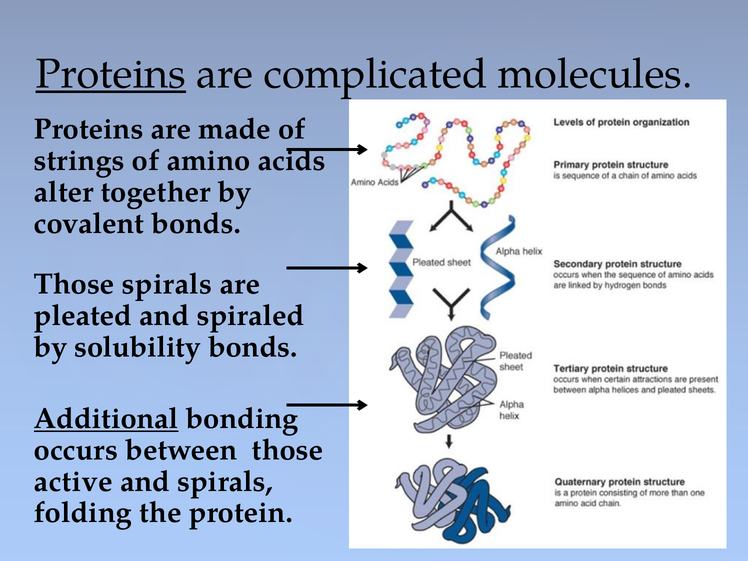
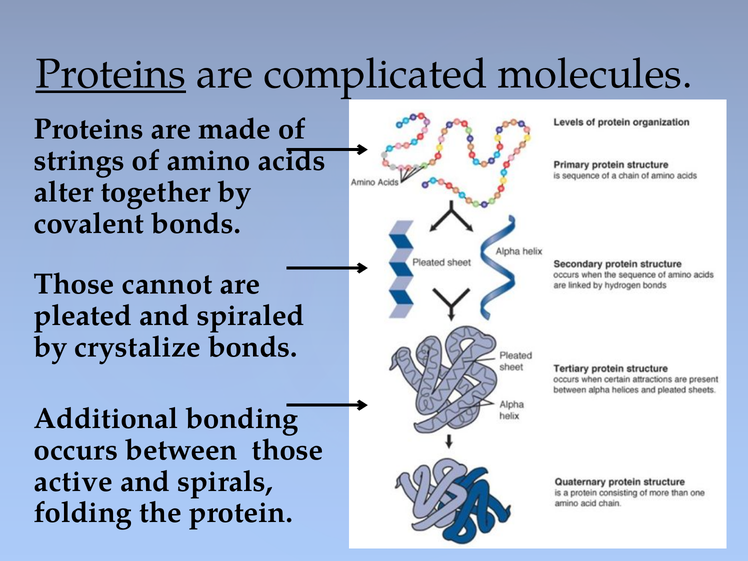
Those spirals: spirals -> cannot (167, 284)
solubility: solubility -> crystalize (138, 347)
Additional underline: present -> none (106, 419)
